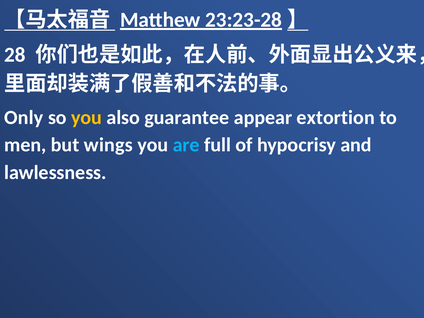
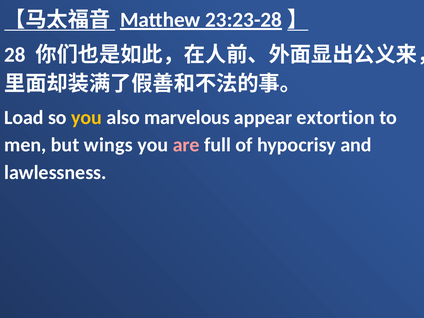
Only: Only -> Load (24, 118)
guarantee: guarantee -> marvelous (187, 118)
are colour: light blue -> pink (186, 145)
